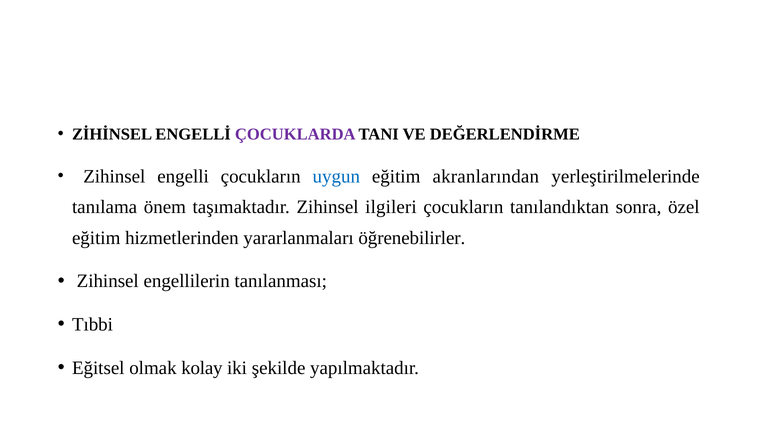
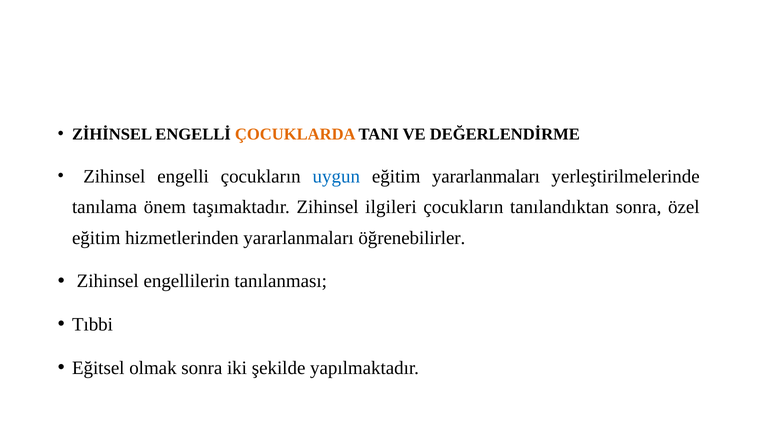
ÇOCUKLARDA colour: purple -> orange (295, 134)
eğitim akranlarından: akranlarından -> yararlanmaları (486, 177)
olmak kolay: kolay -> sonra (202, 368)
